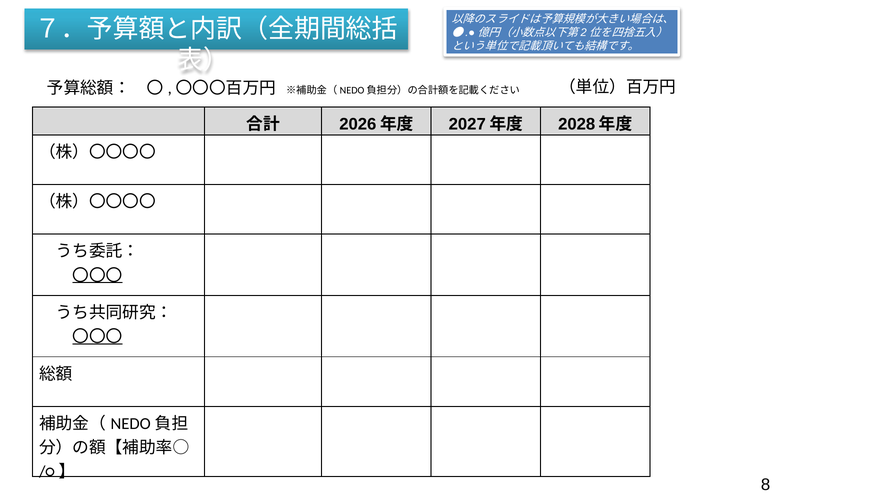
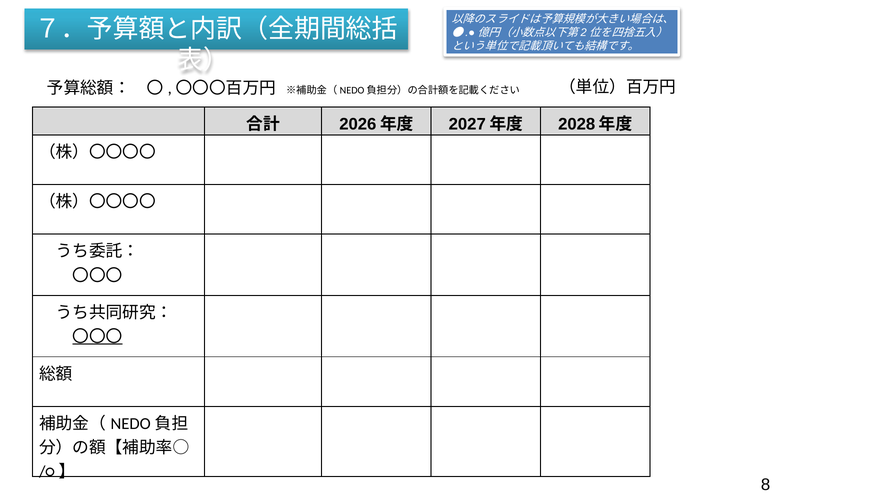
〇〇〇 underline: present -> none (97, 275)
